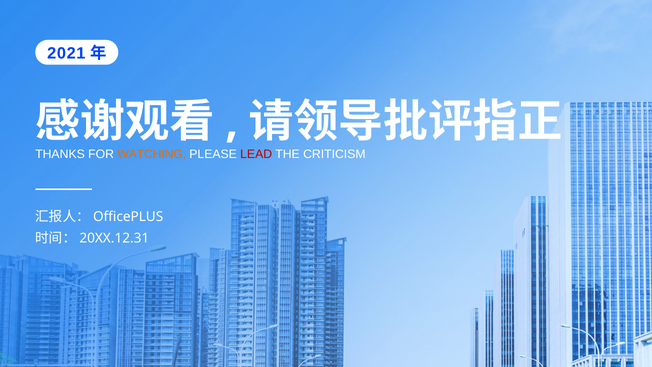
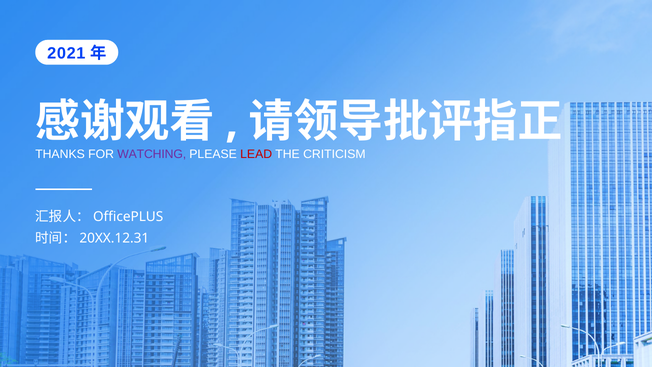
WATCHING colour: orange -> purple (152, 154)
